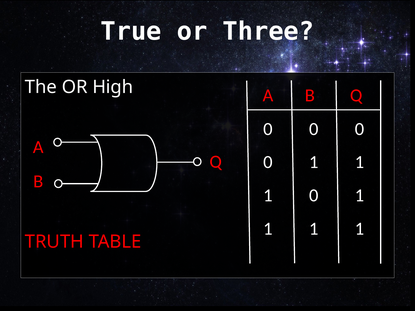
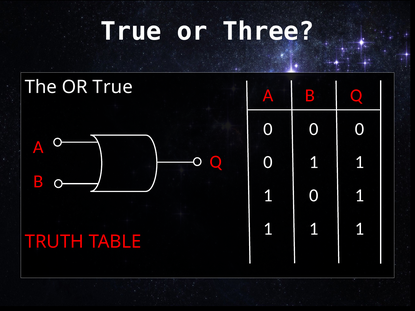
OR High: High -> True (113, 87)
